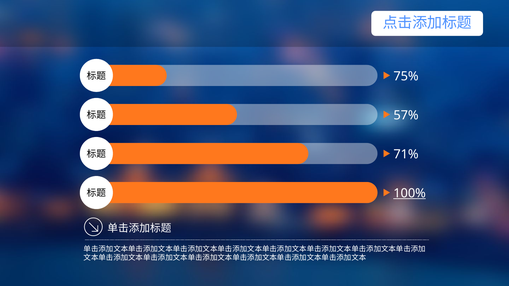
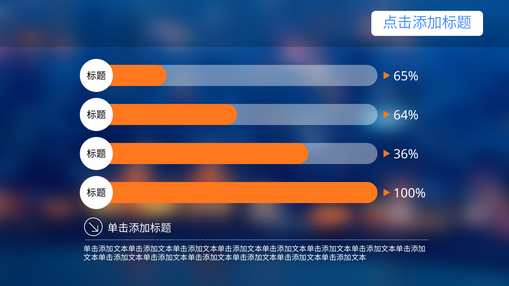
75%: 75% -> 65% (406, 76)
57%: 57% -> 64% (406, 115)
71%: 71% -> 36% (406, 154)
100% underline: present -> none (410, 194)
